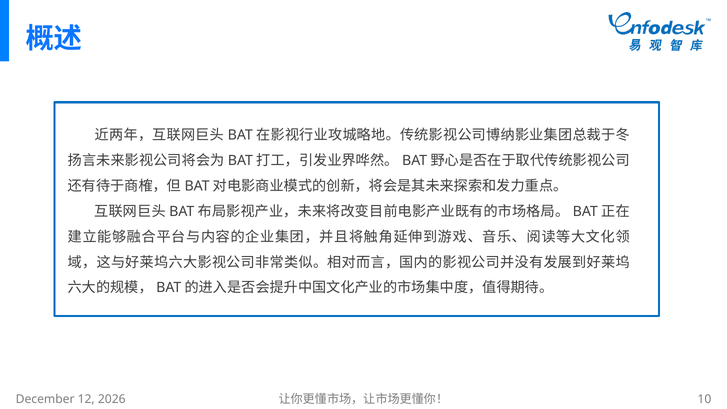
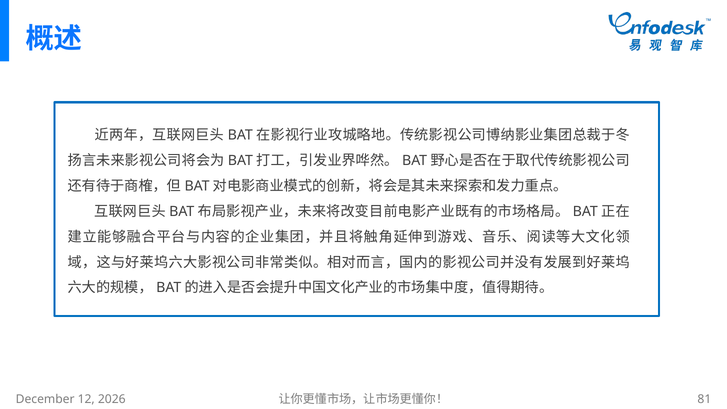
10: 10 -> 81 (704, 399)
